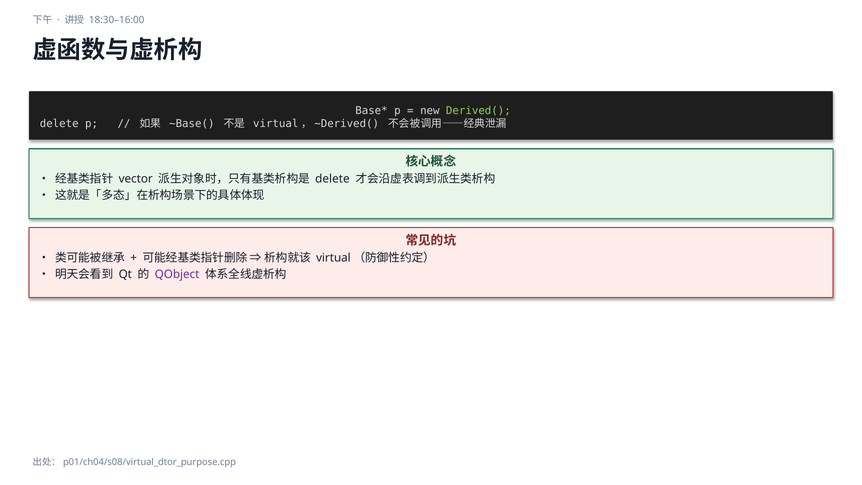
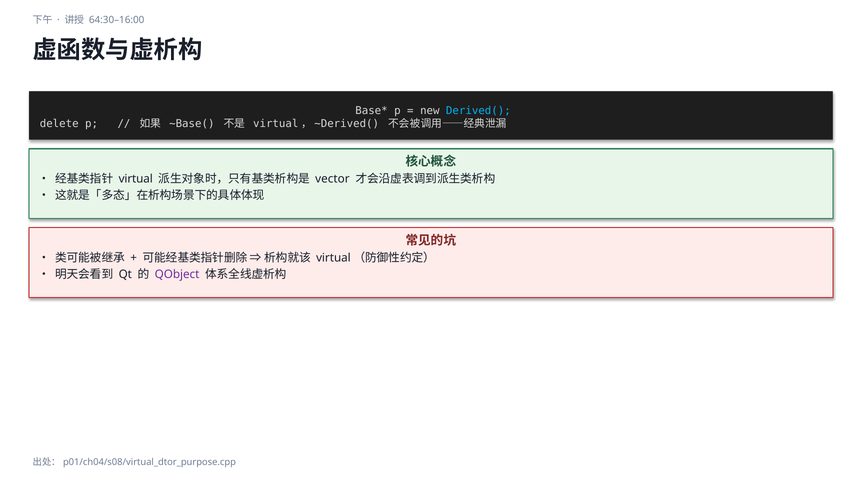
18:30–16:00: 18:30–16:00 -> 64:30–16:00 (117, 20)
Derived( colour: light green -> light blue (478, 111)
vector: vector -> virtual (136, 179)
delete: delete -> vector (332, 179)
